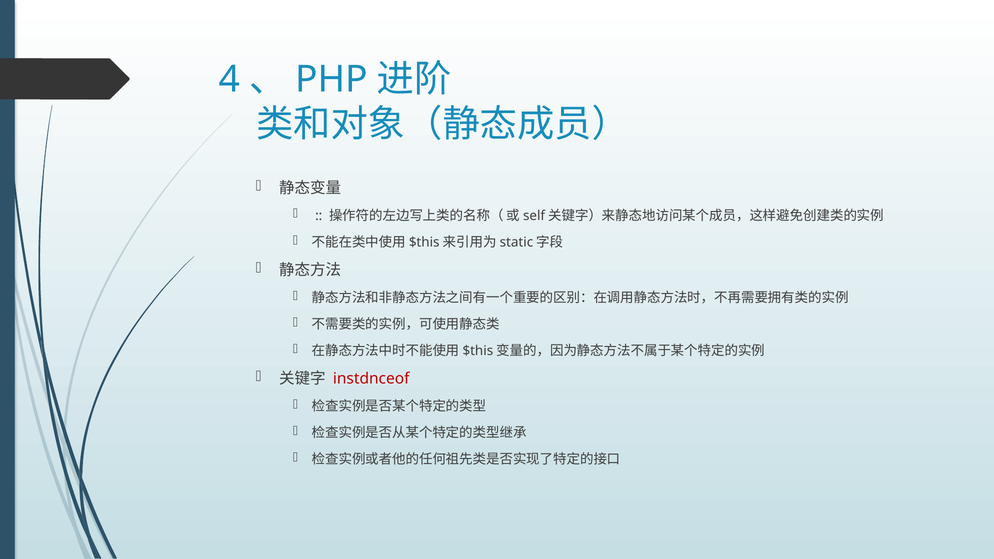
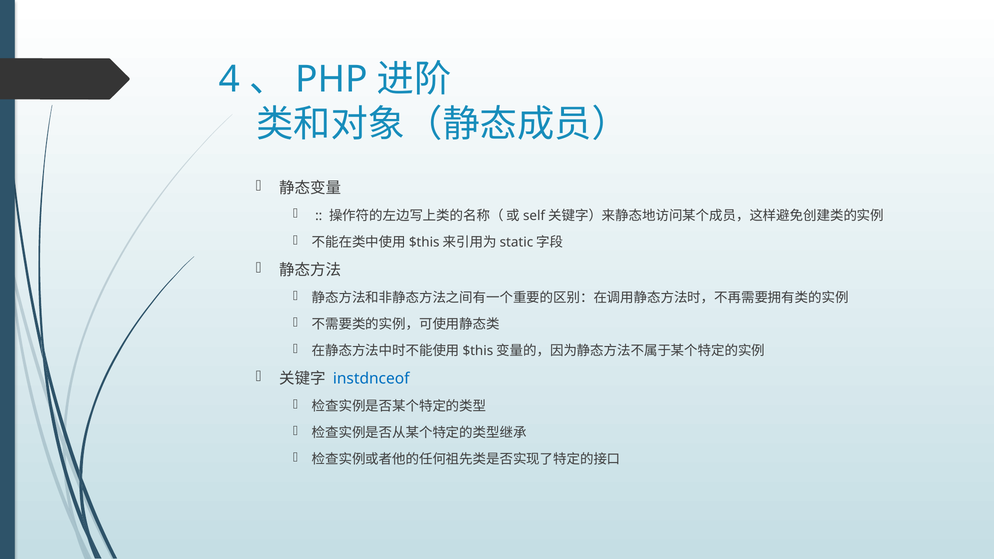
instdnceof colour: red -> blue (371, 379)
